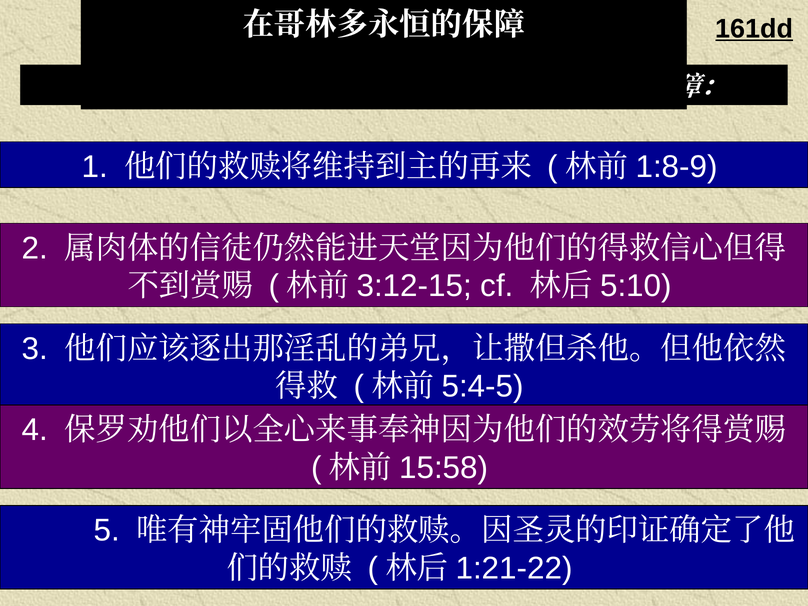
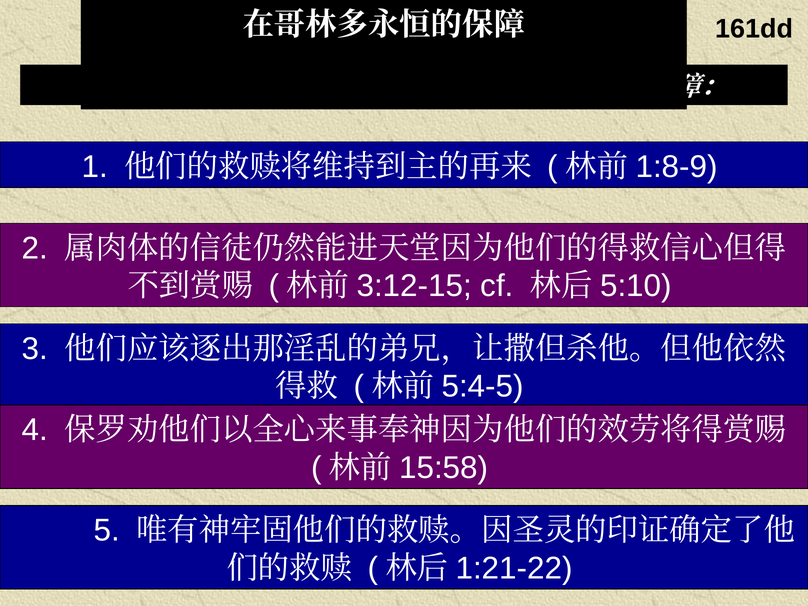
161dd underline: present -> none (754, 29)
